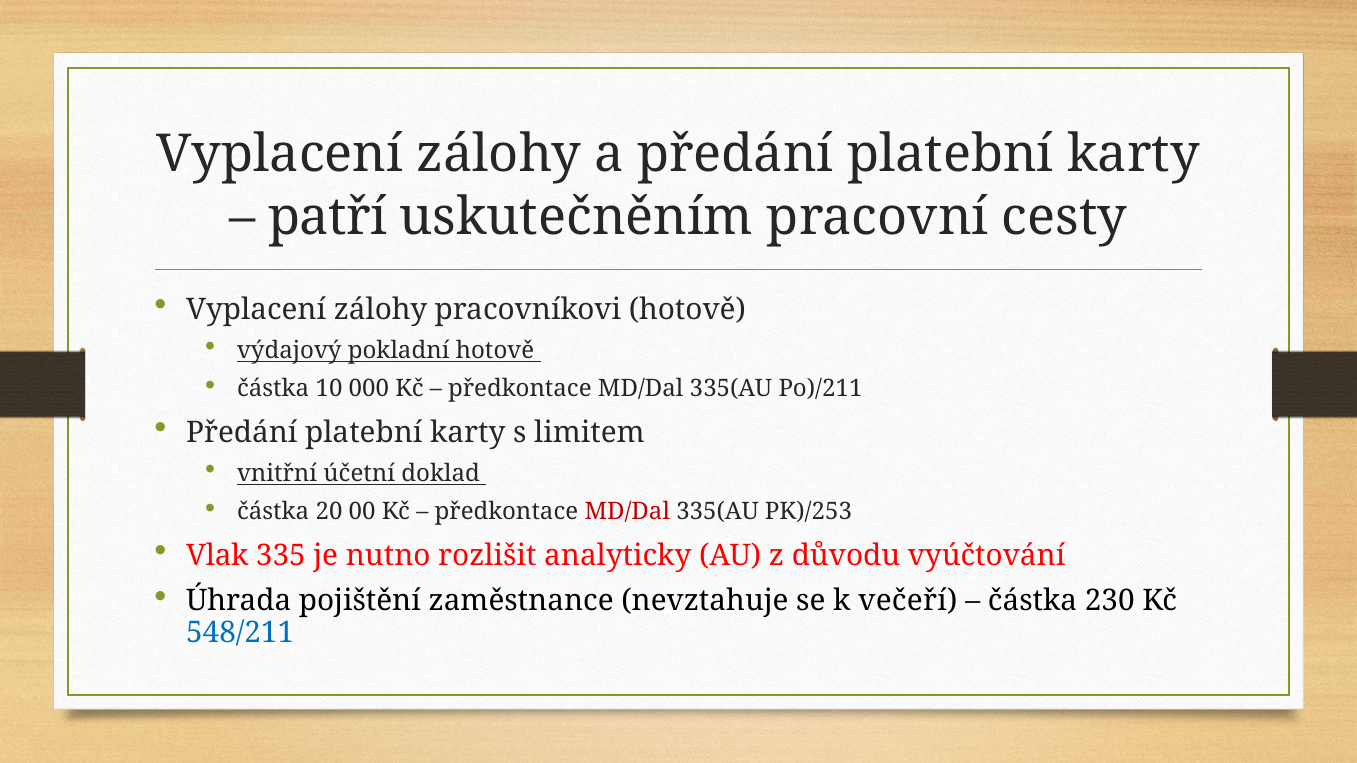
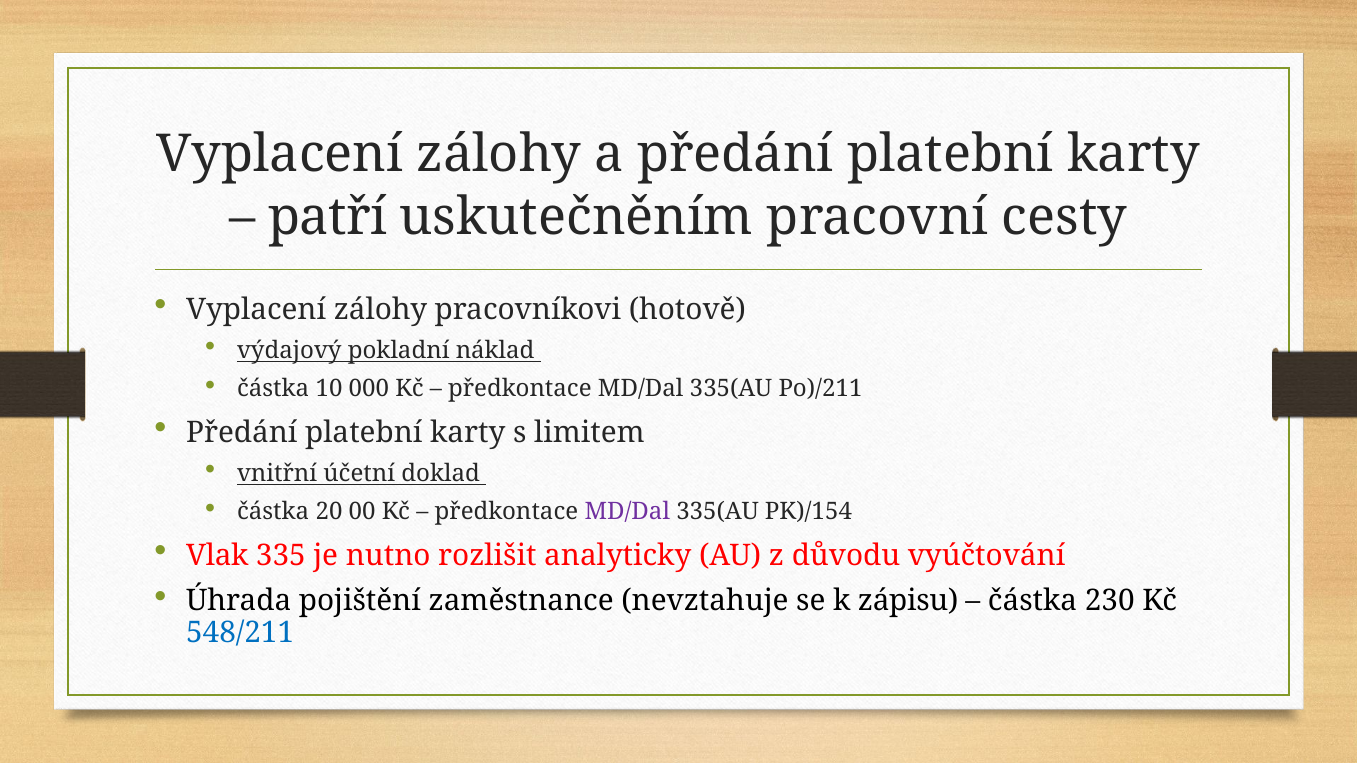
pokladní hotově: hotově -> náklad (495, 351)
MD/Dal colour: red -> purple (627, 512)
PK)/253: PK)/253 -> PK)/154 (808, 512)
večeří: večeří -> zápisu (908, 601)
